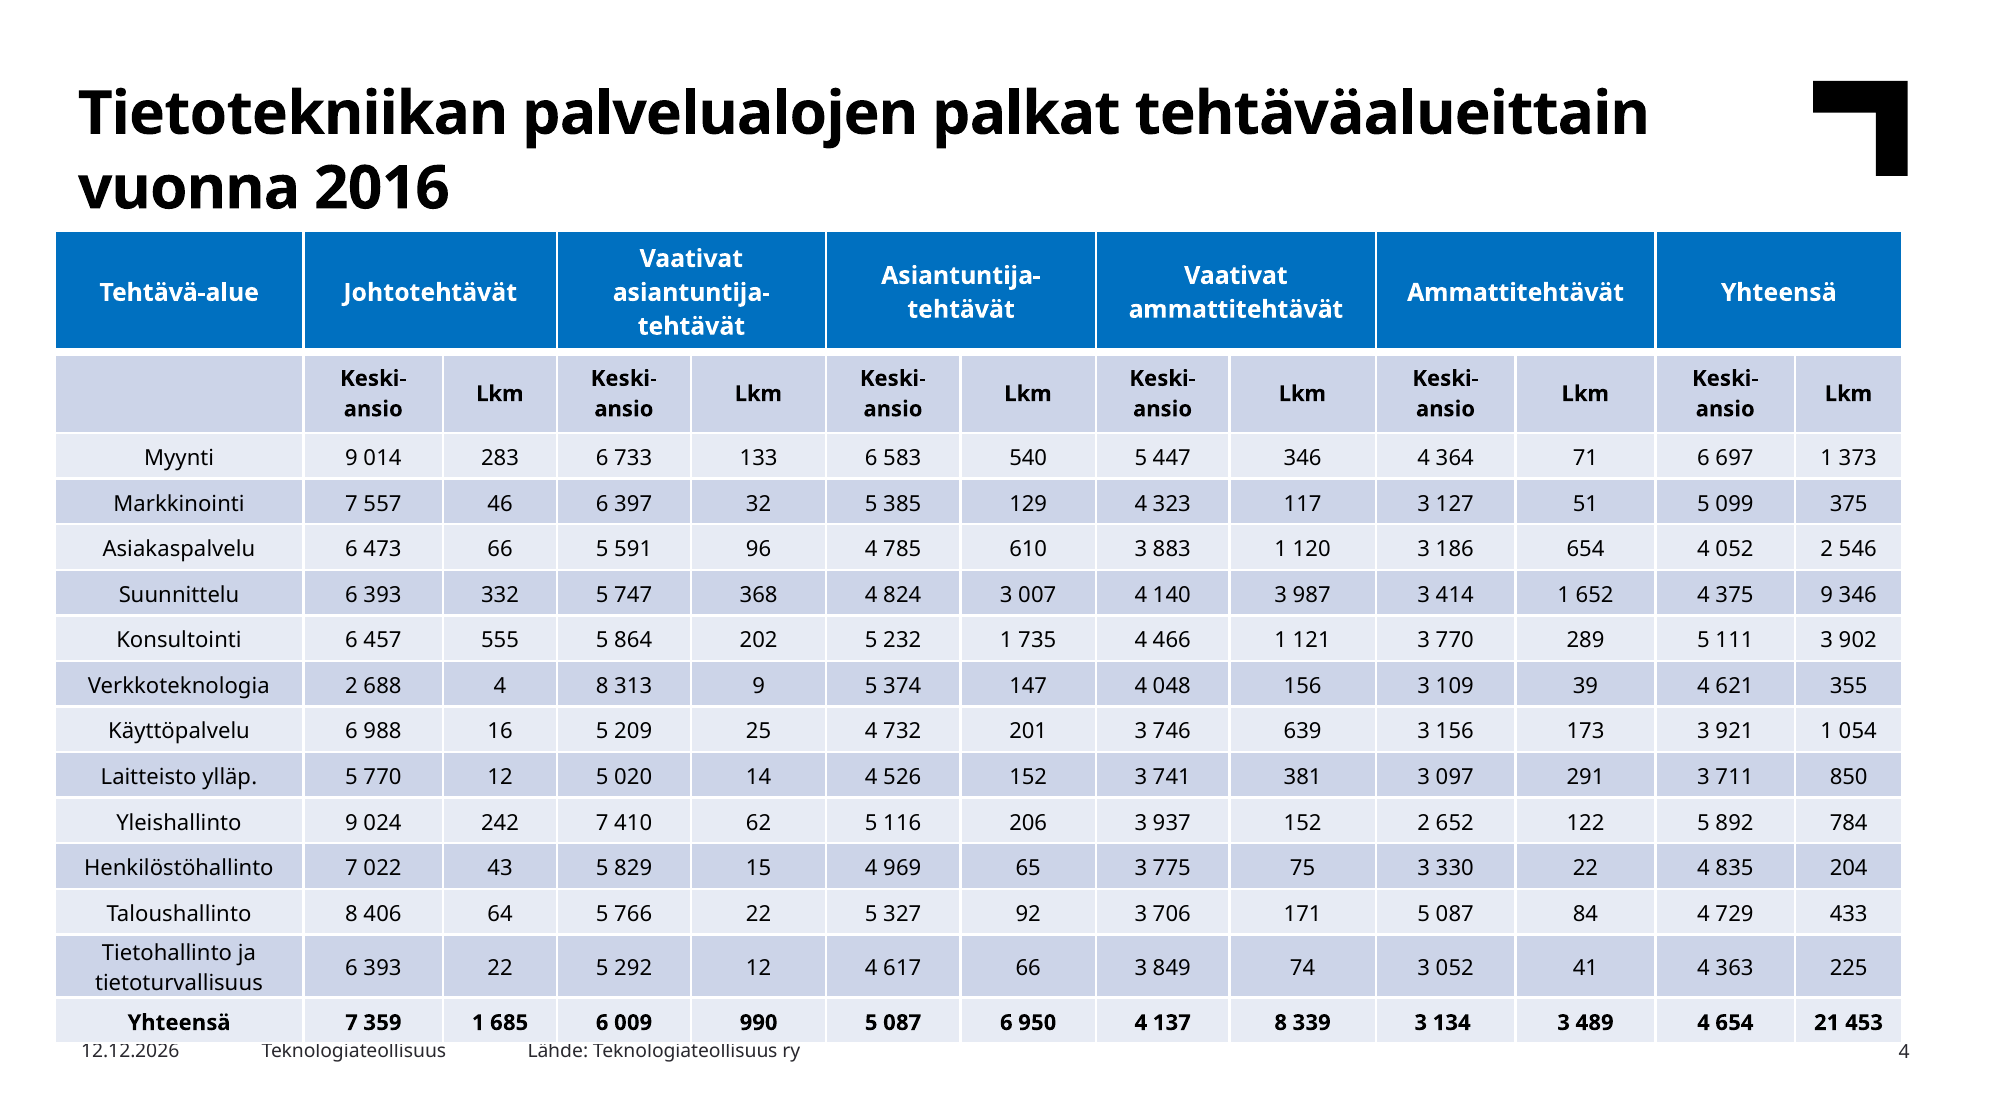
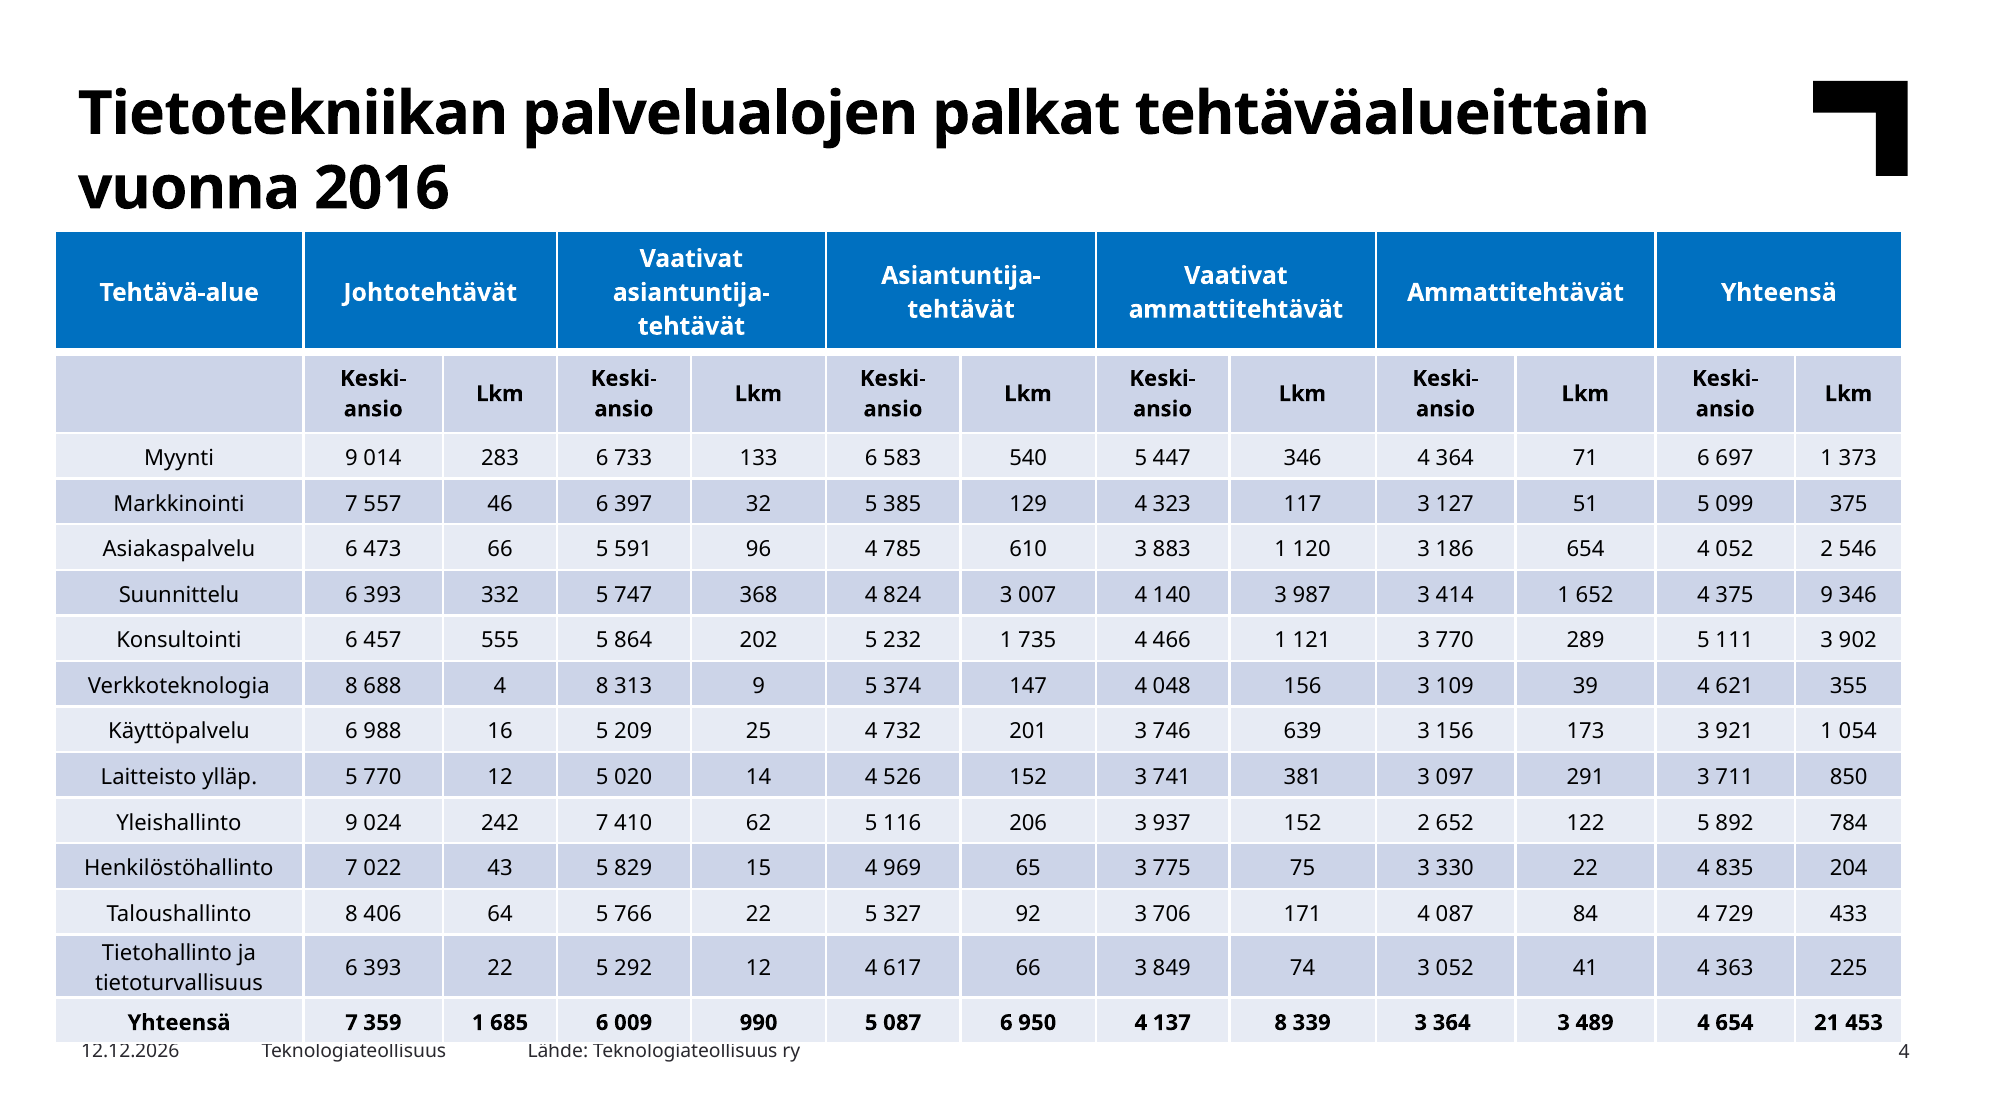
Verkkoteknologia 2: 2 -> 8 (351, 686)
171 5: 5 -> 4 (1424, 914)
3 134: 134 -> 364 (1452, 1023)
